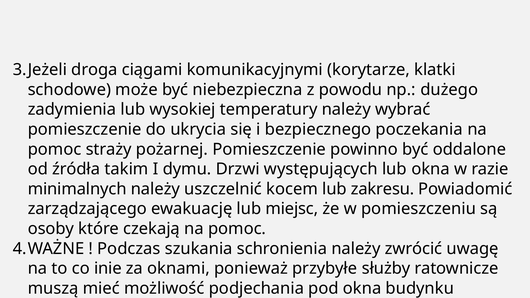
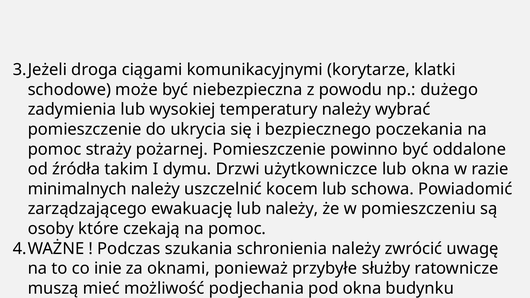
występujących: występujących -> użytkowniczce (321, 169)
zakresu: zakresu -> schowa (383, 189)
lub miejsc: miejsc -> należy (292, 209)
